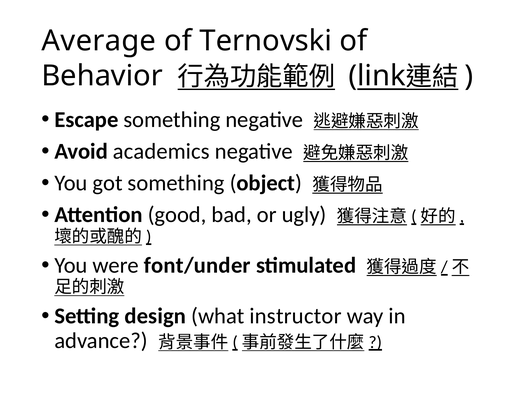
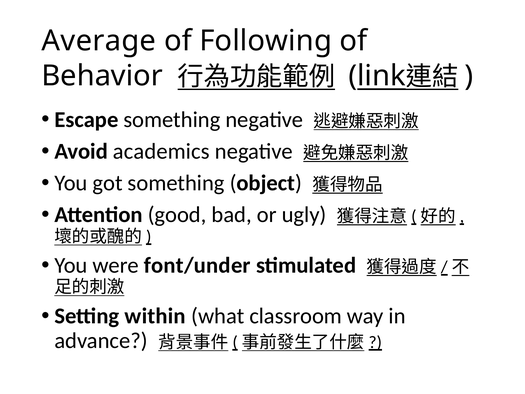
Ternovski: Ternovski -> Following (266, 41)
design: design -> within (155, 316)
instructor: instructor -> classroom (296, 316)
